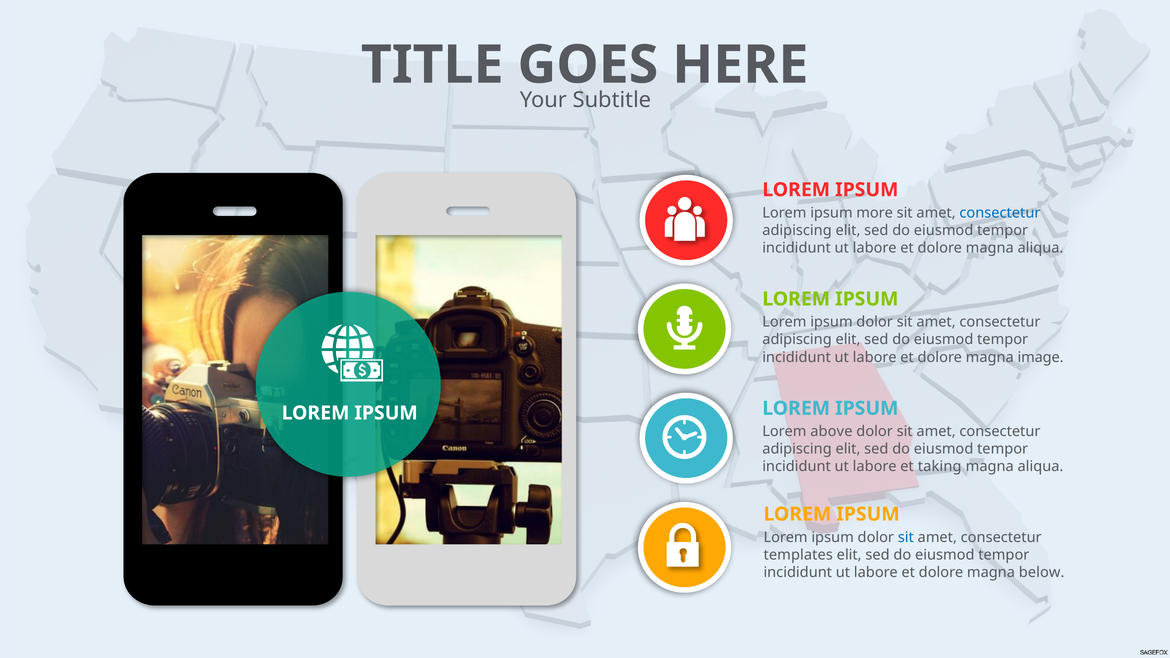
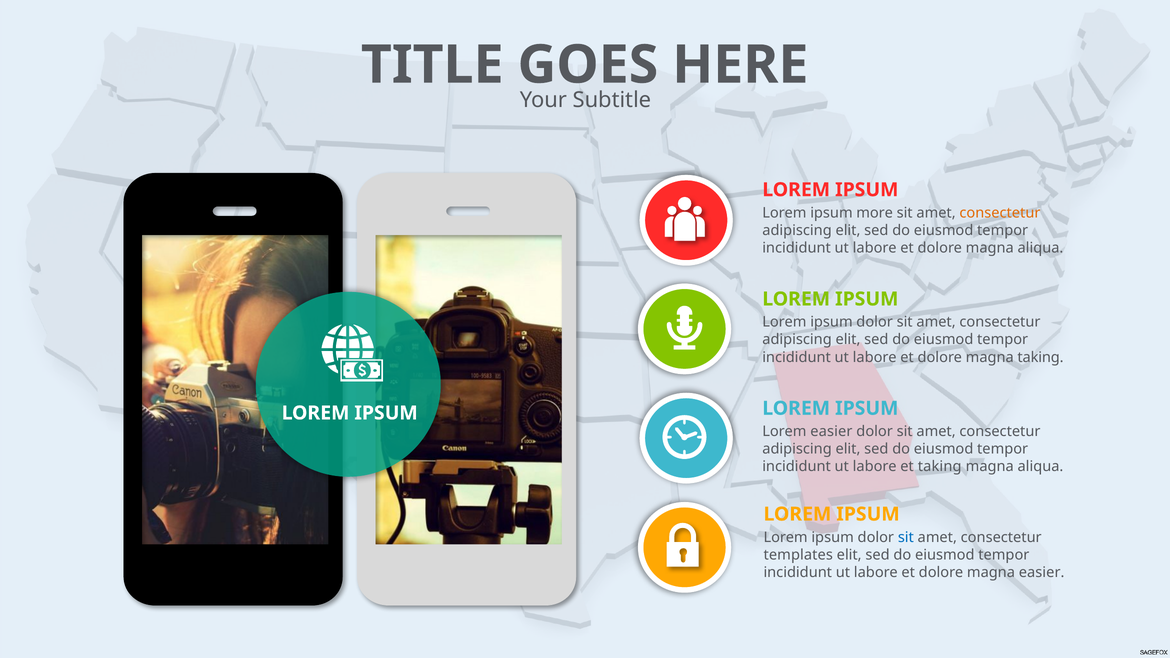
consectetur colour: blue -> orange (1000, 213)
magna image: image -> taking (1041, 357)
Lorem above: above -> easier (831, 431)
magna below: below -> easier (1042, 572)
